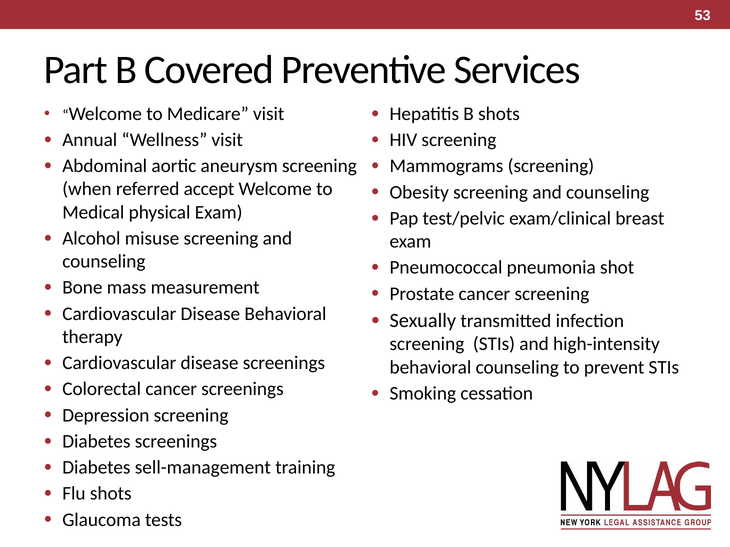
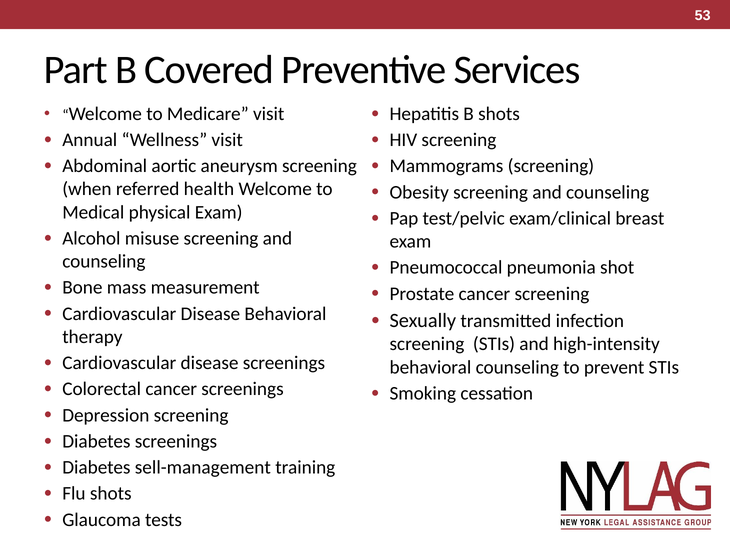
accept: accept -> health (209, 189)
